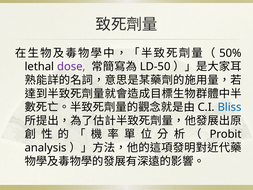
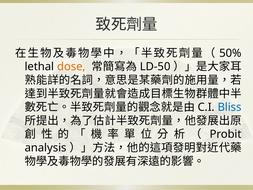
dose colour: purple -> orange (71, 67)
